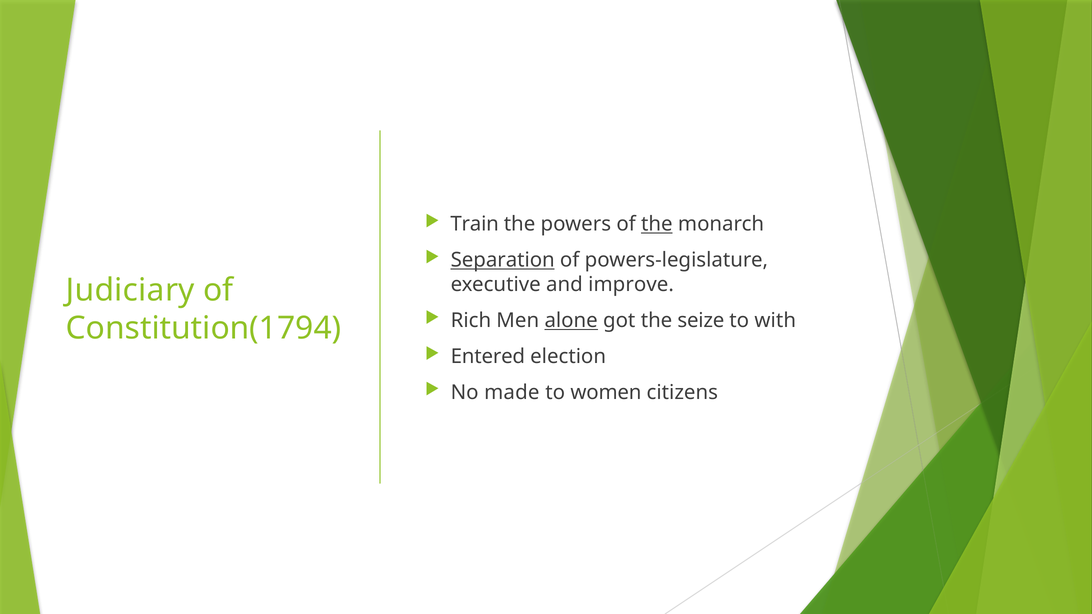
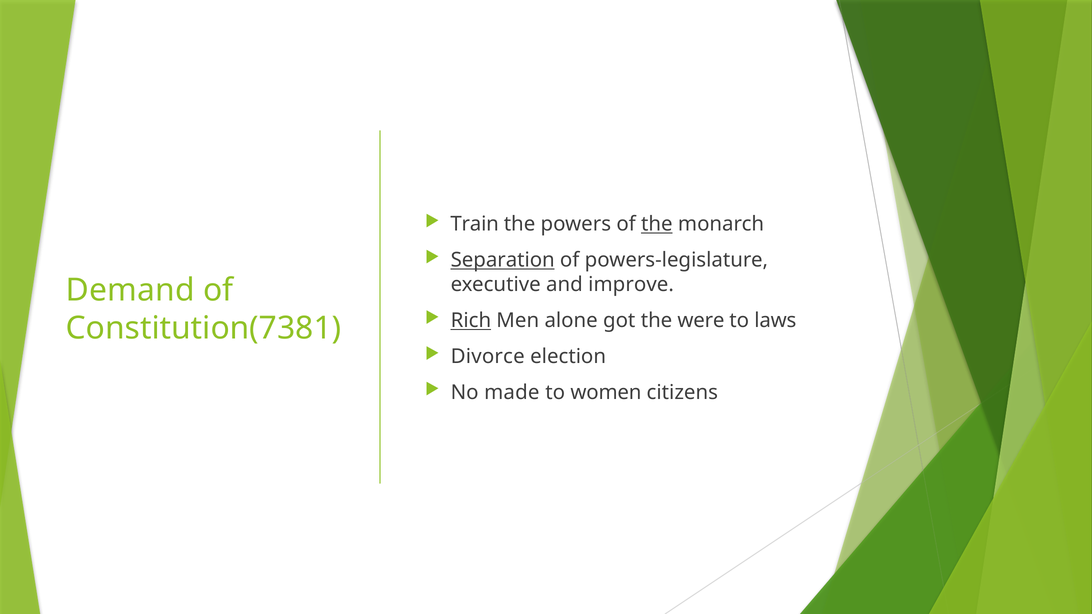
Judiciary: Judiciary -> Demand (130, 290)
Rich underline: none -> present (471, 321)
alone underline: present -> none (571, 321)
seize: seize -> were (701, 321)
with: with -> laws (775, 321)
Constitution(1794: Constitution(1794 -> Constitution(7381 (204, 328)
Entered: Entered -> Divorce (488, 357)
